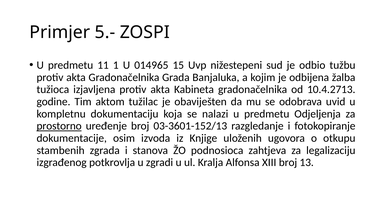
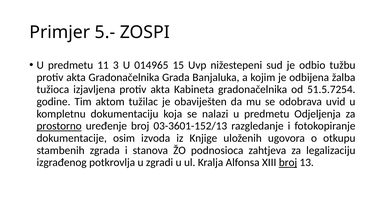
1: 1 -> 3 (116, 65)
10.4.2713: 10.4.2713 -> 51.5.7254 (331, 89)
broj underline: none -> present (288, 162)
